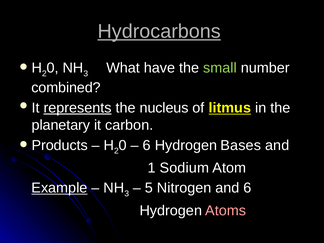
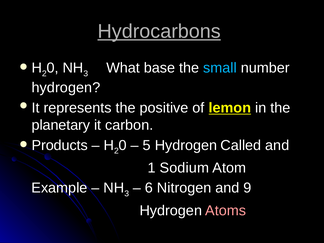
have: have -> base (160, 68)
small colour: light green -> light blue (220, 68)
combined: combined -> hydrogen (66, 88)
represents underline: present -> none (78, 108)
nucleus: nucleus -> positive (164, 108)
litmus: litmus -> lemon (230, 108)
6: 6 -> 5 (147, 145)
Bases: Bases -> Called (241, 145)
Example underline: present -> none (59, 188)
5: 5 -> 6 (149, 188)
and 6: 6 -> 9 (247, 188)
